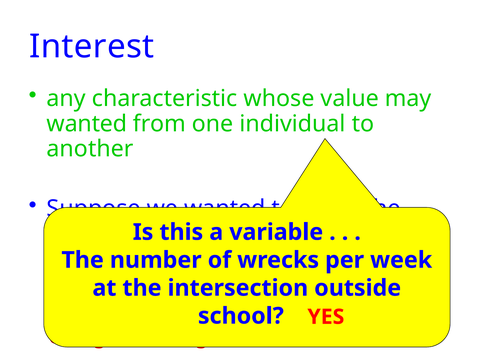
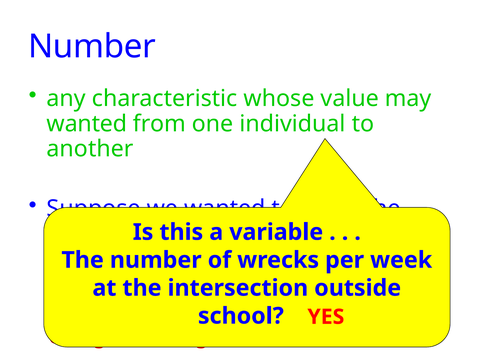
Interest: Interest -> Number (92, 47)
